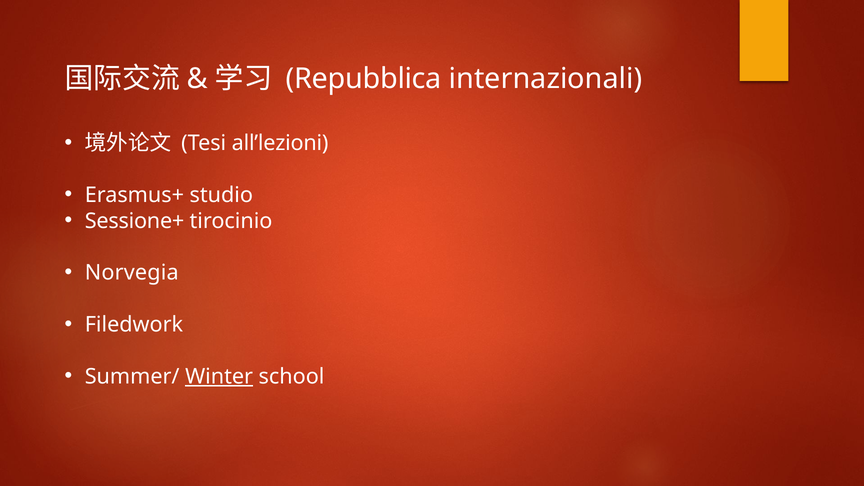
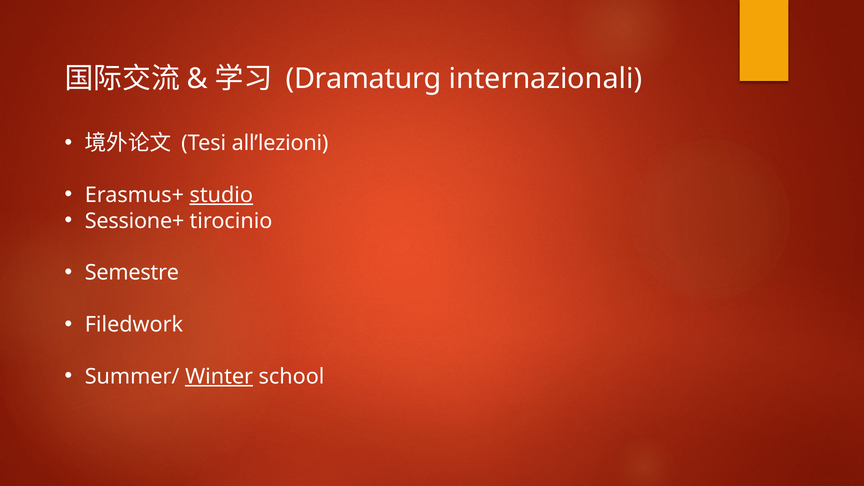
Repubblica: Repubblica -> Dramaturg (364, 79)
studio underline: none -> present (221, 195)
Norvegia: Norvegia -> Semestre (132, 273)
